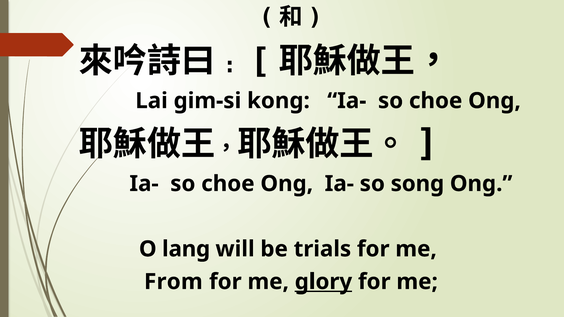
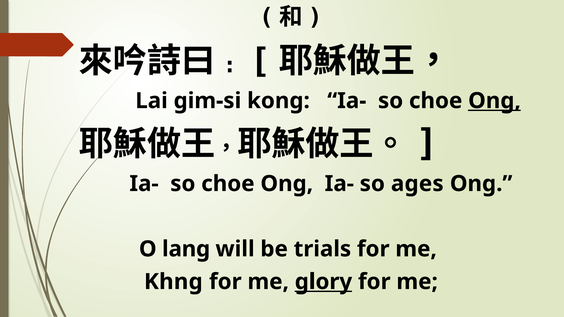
Ong underline: none -> present (494, 101)
song: song -> ages (417, 184)
From: From -> Khng (173, 282)
